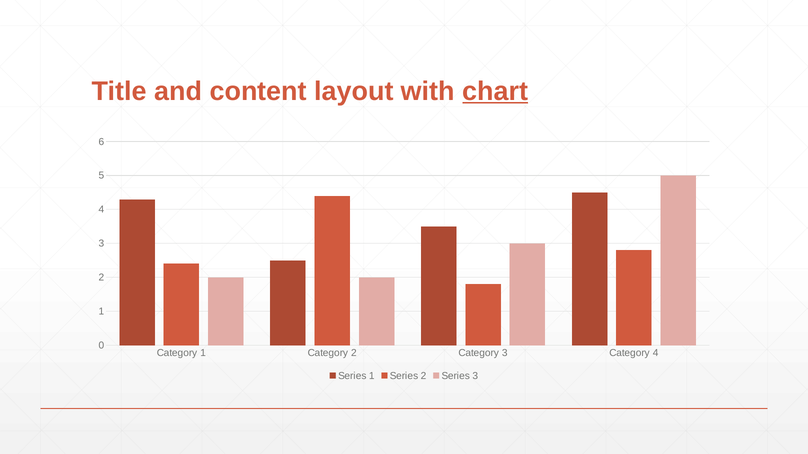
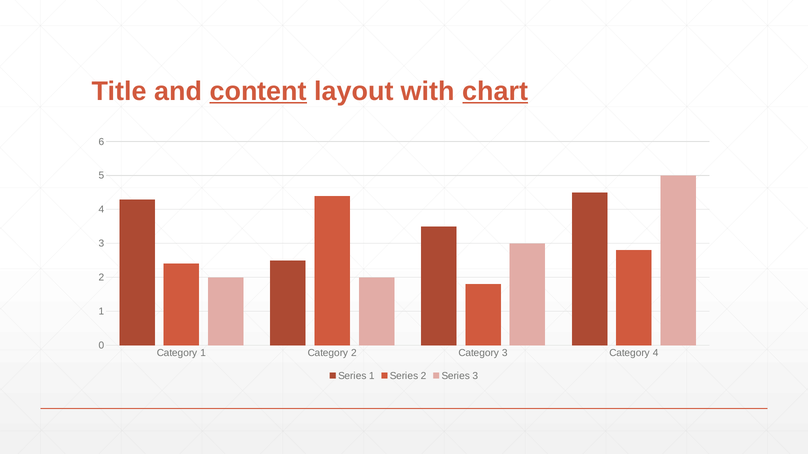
content underline: none -> present (258, 91)
